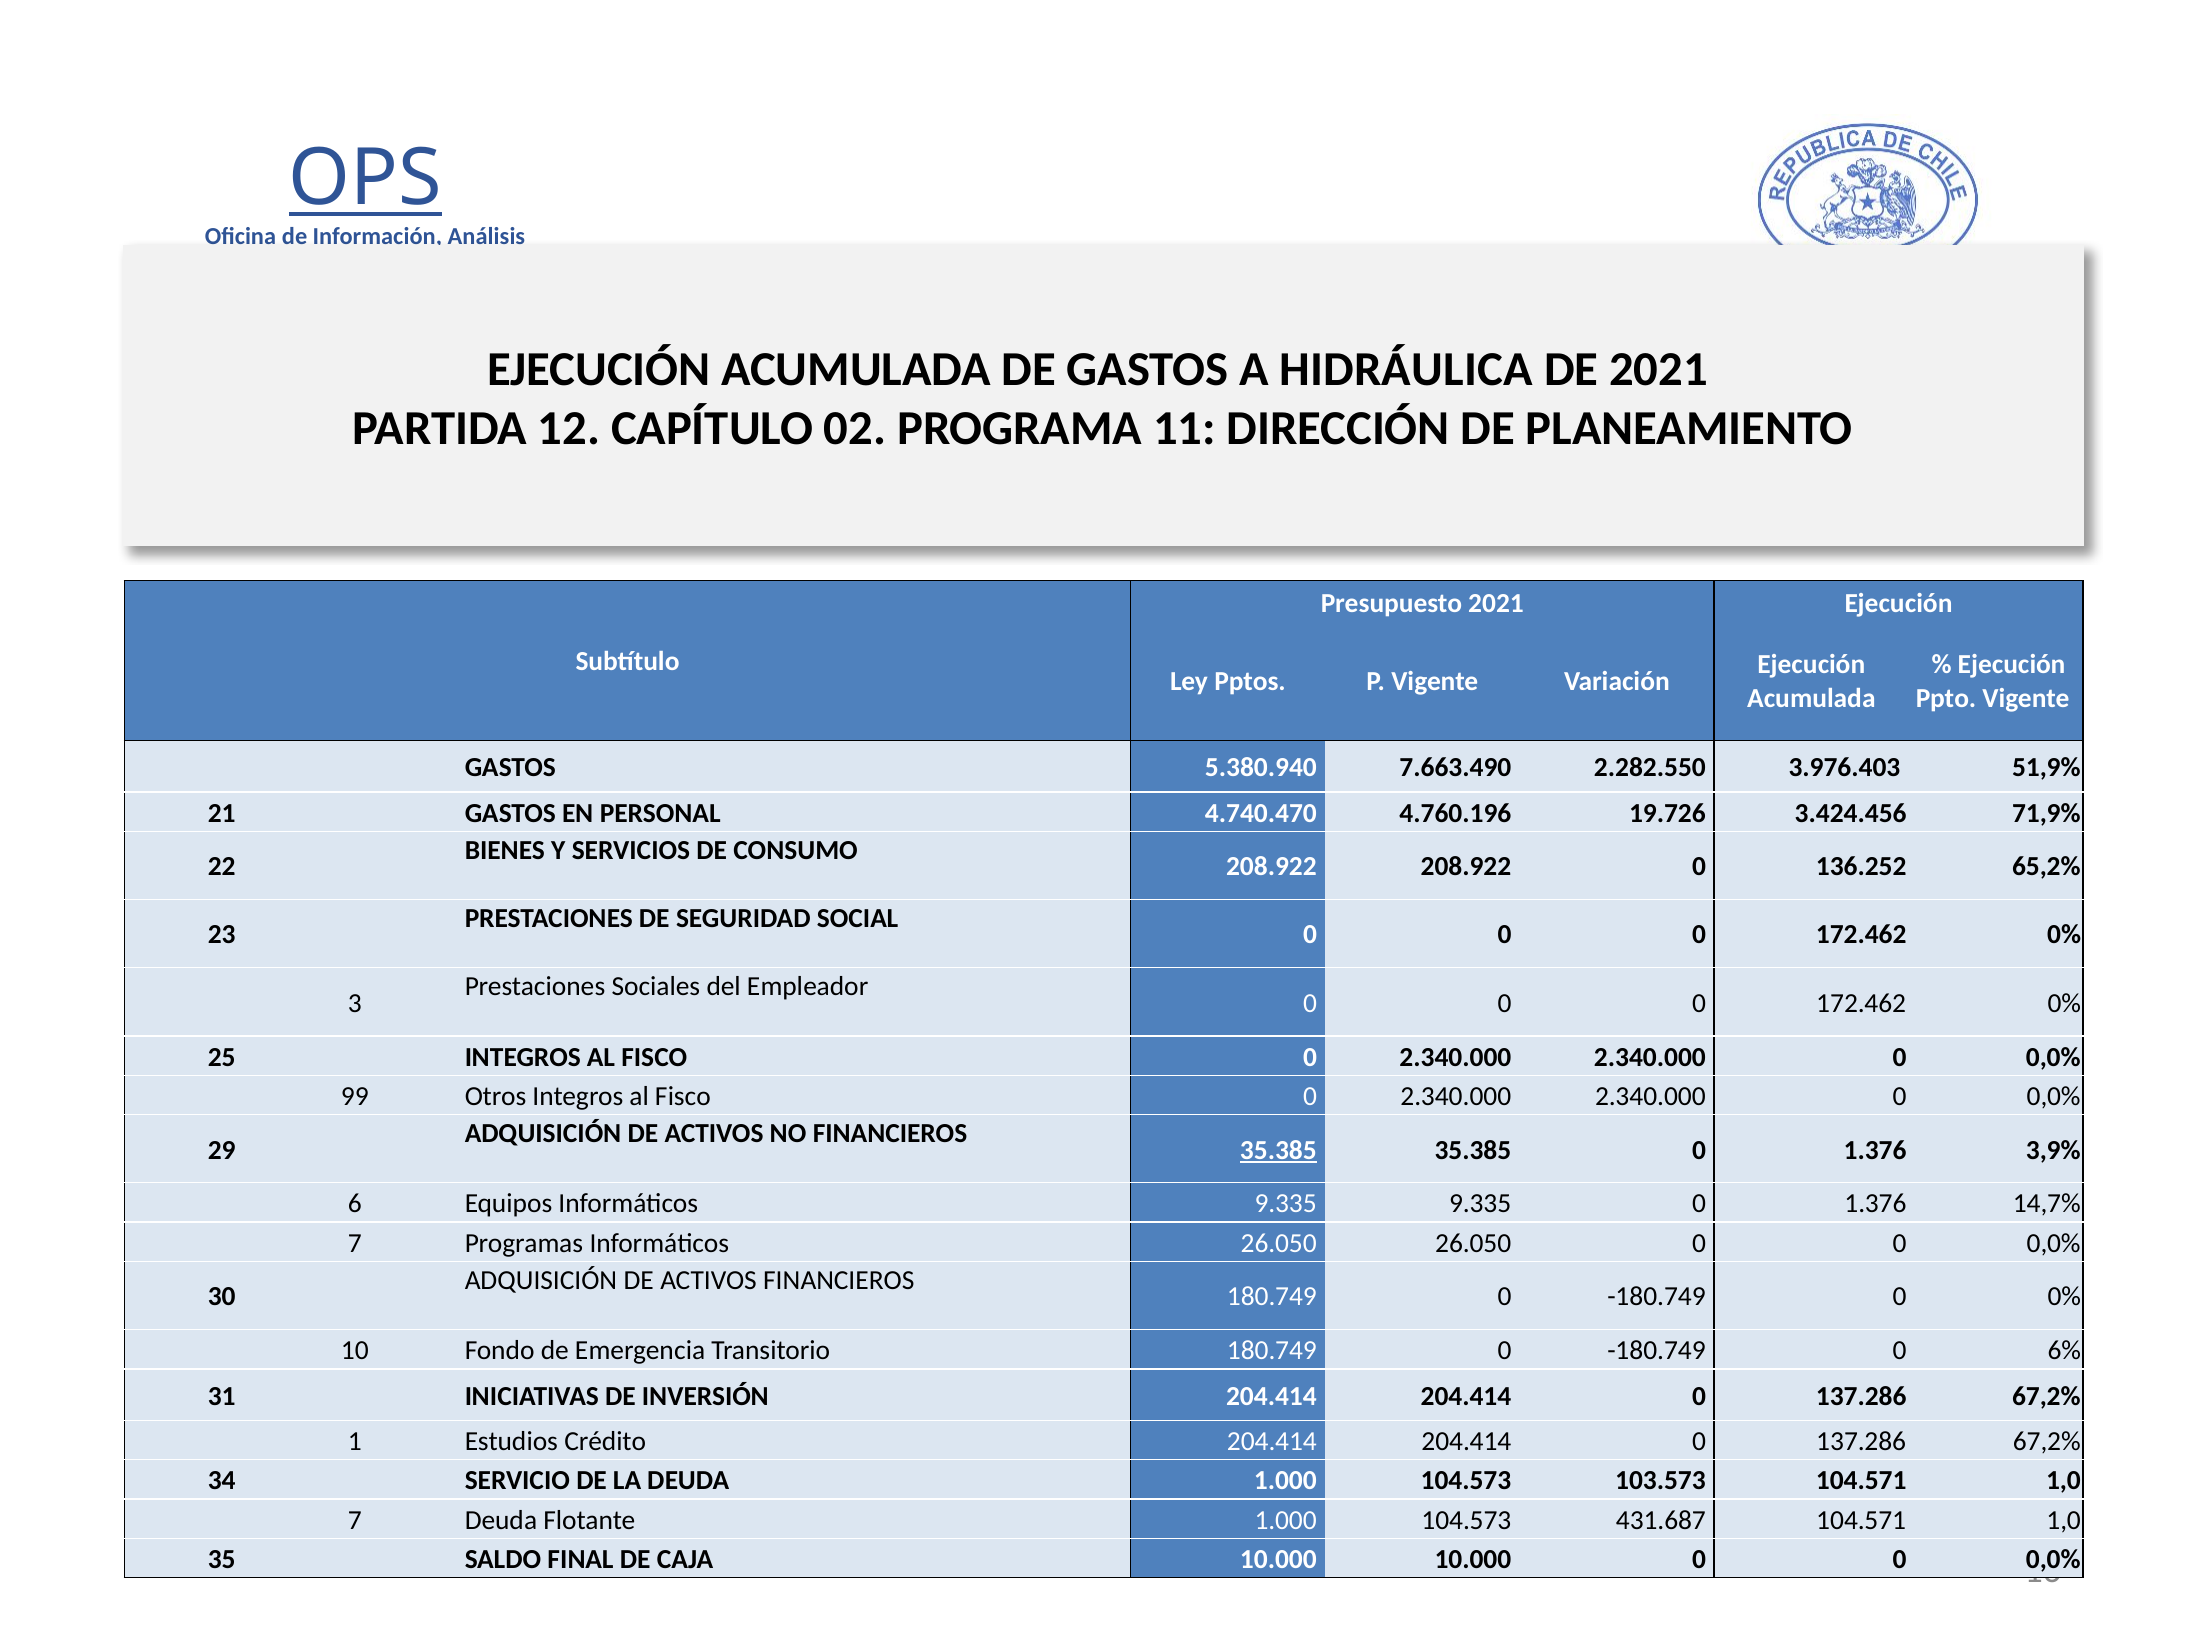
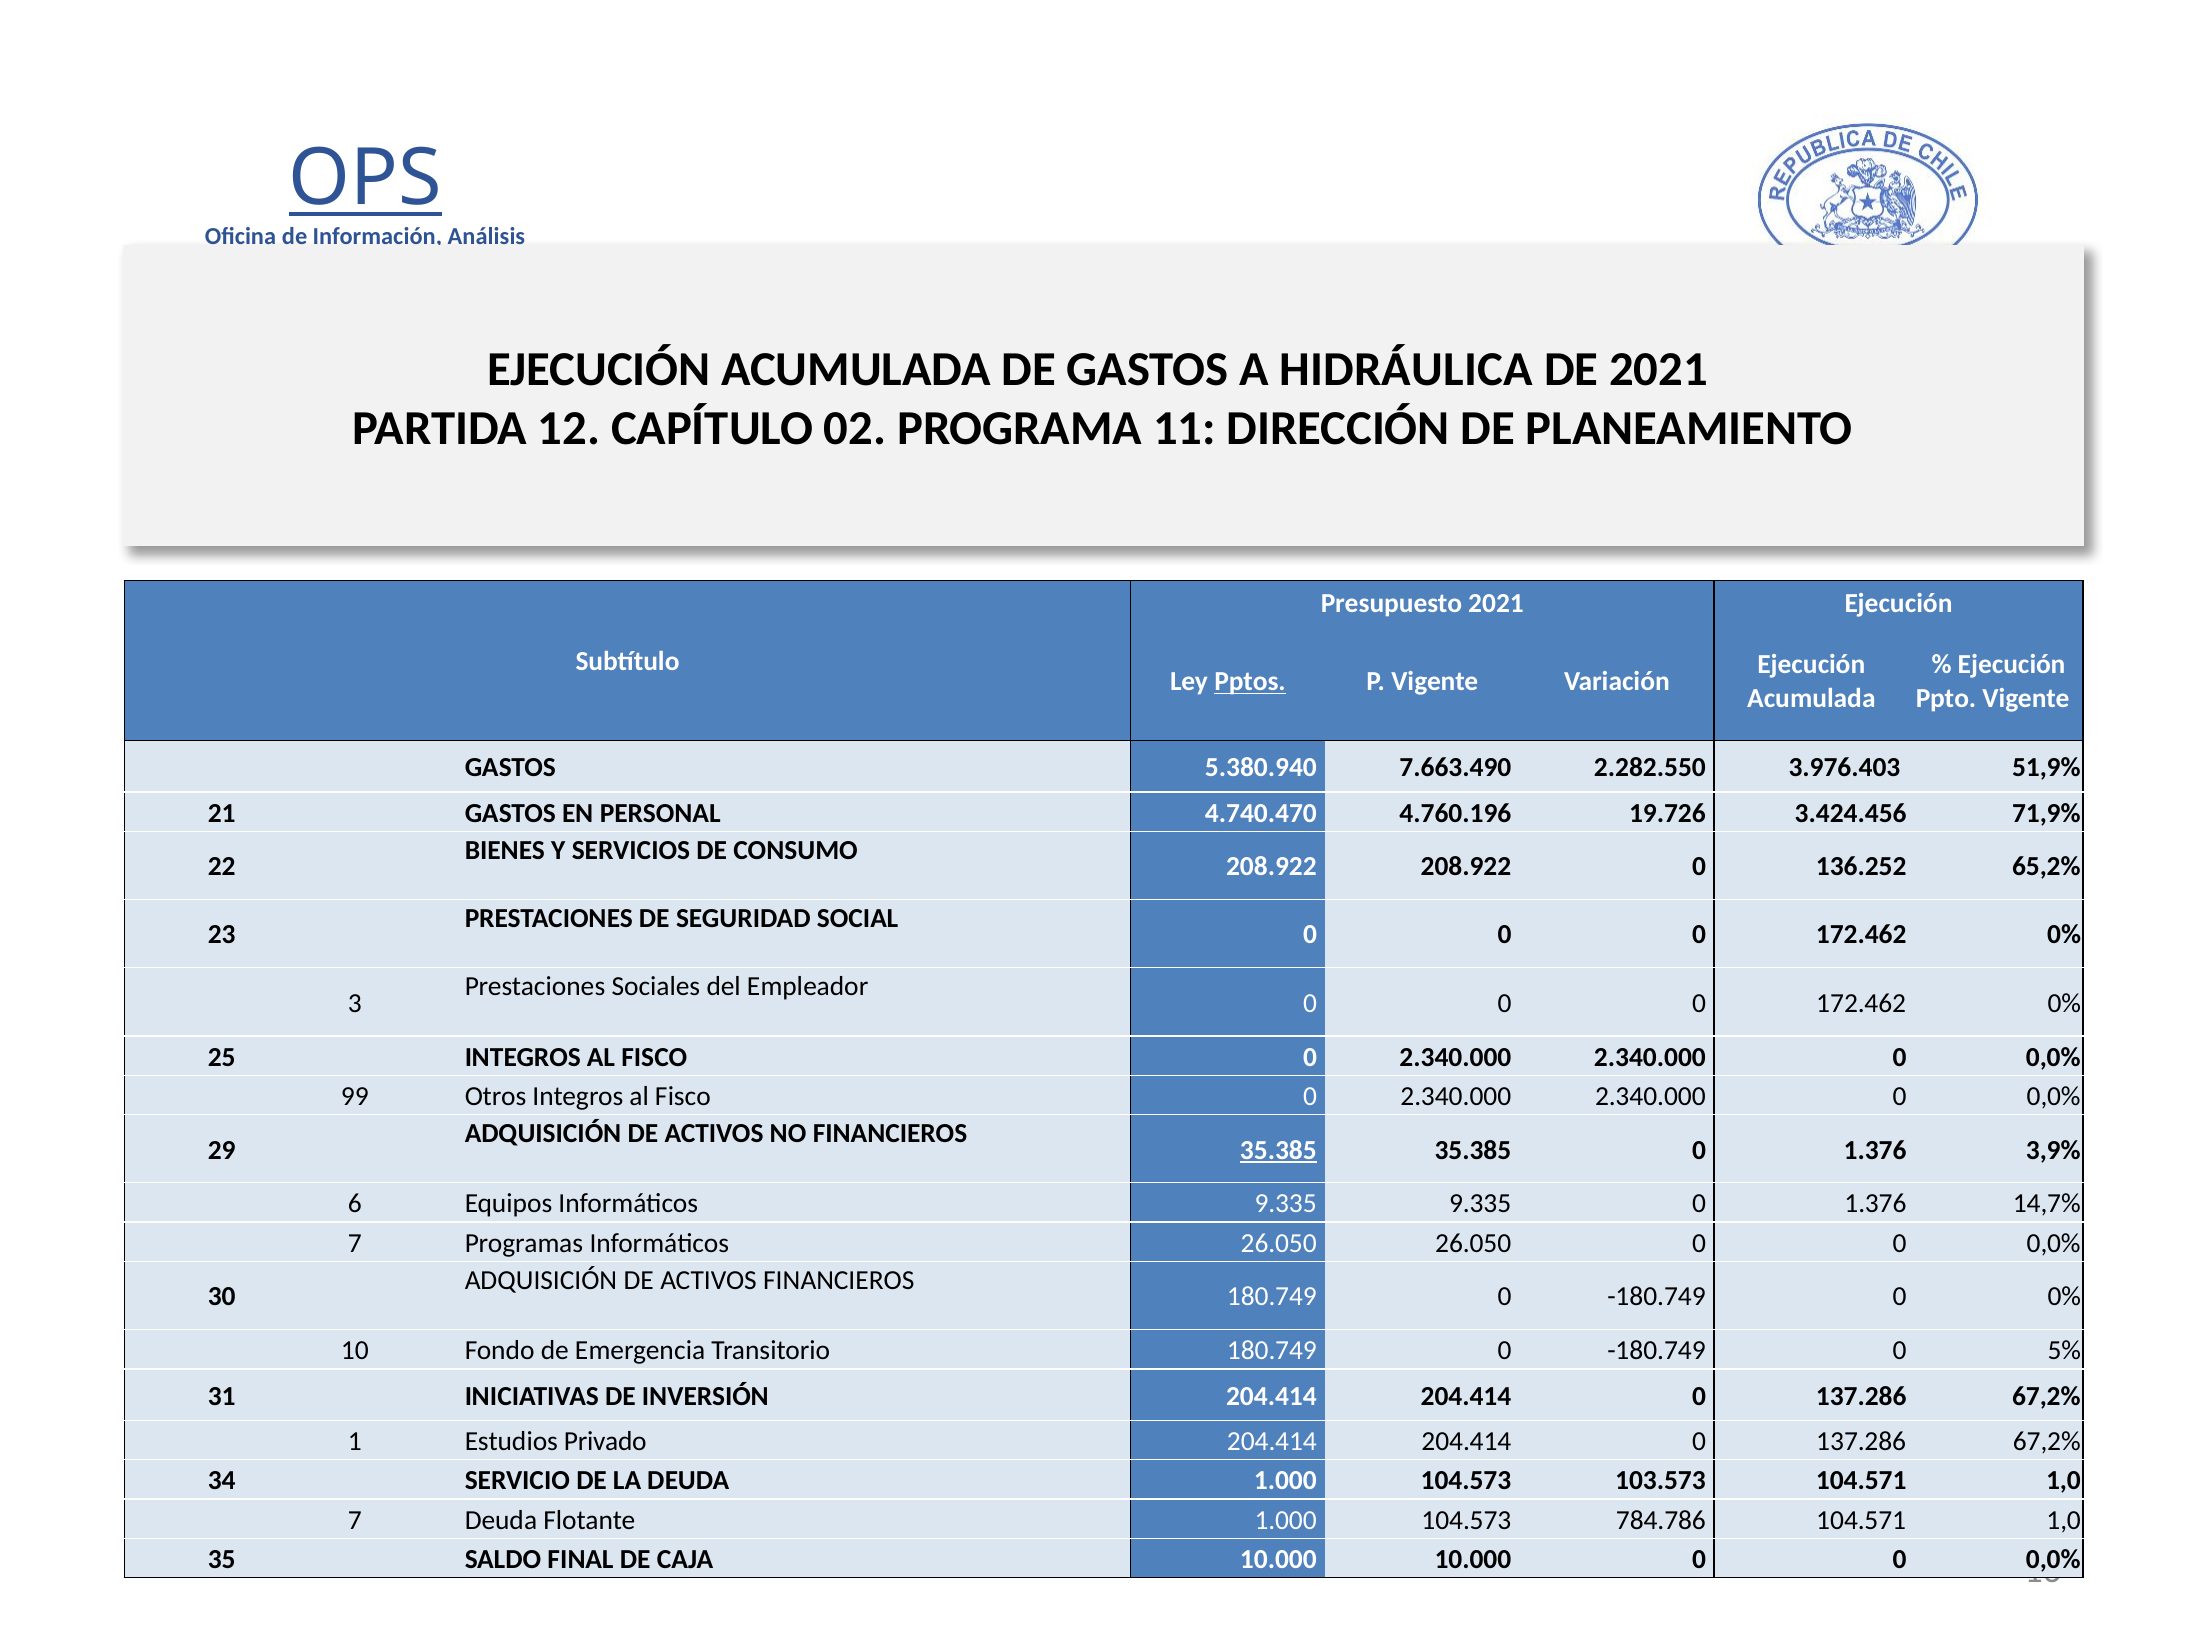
Pptos underline: none -> present (1250, 681)
6%: 6% -> 5% (2064, 1350)
Crédito: Crédito -> Privado (605, 1441)
431.687: 431.687 -> 784.786 (1661, 1520)
